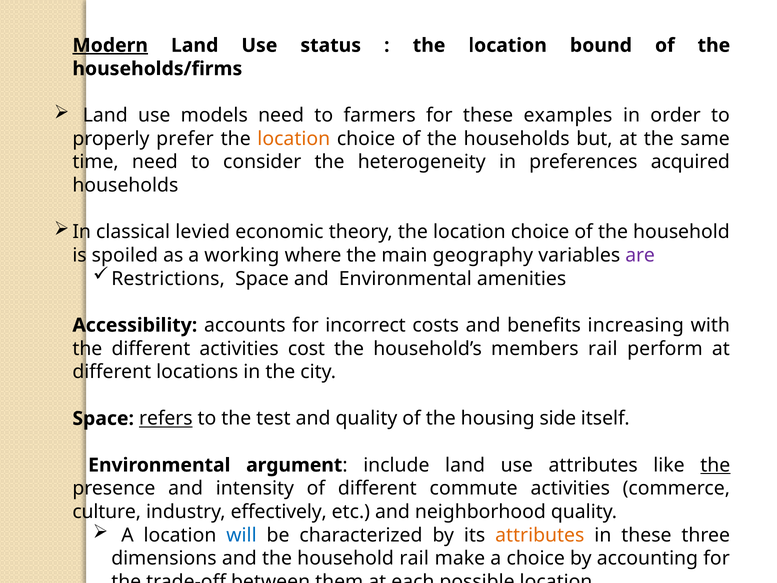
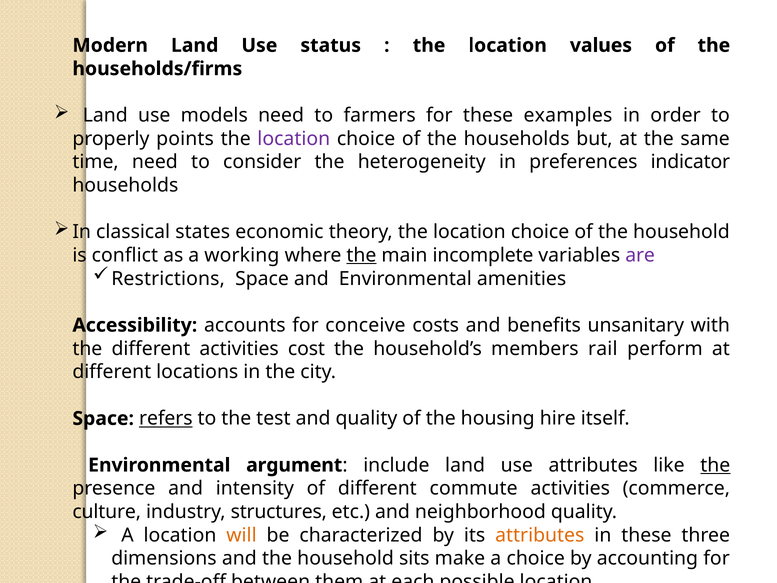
Modern underline: present -> none (110, 45)
bound: bound -> values (601, 45)
prefer: prefer -> points (185, 139)
location colour: orange -> purple (294, 139)
acquired: acquired -> indicator (690, 162)
levied: levied -> states (203, 232)
spoiled: spoiled -> conflict (125, 255)
the underline: none -> present (361, 255)
geography: geography -> incomplete (483, 255)
incorrect: incorrect -> conceive (365, 325)
increasing: increasing -> unsanitary (636, 325)
side: side -> hire (558, 418)
effectively: effectively -> structures (279, 512)
will colour: blue -> orange (241, 535)
household rail: rail -> sits (414, 558)
